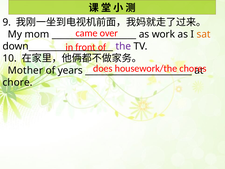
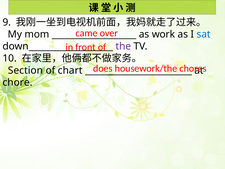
sat colour: orange -> blue (204, 34)
Mother: Mother -> Section (25, 70)
years: years -> chart (70, 70)
